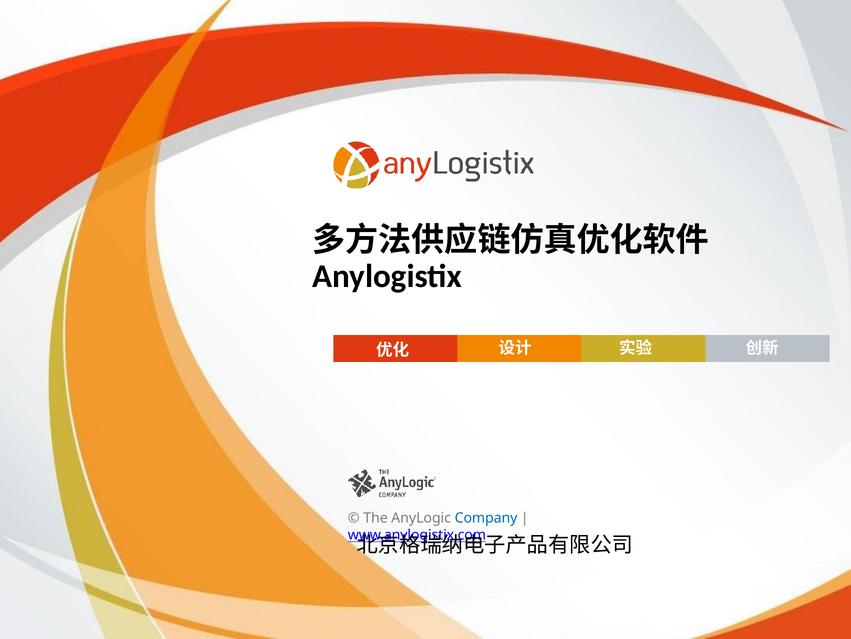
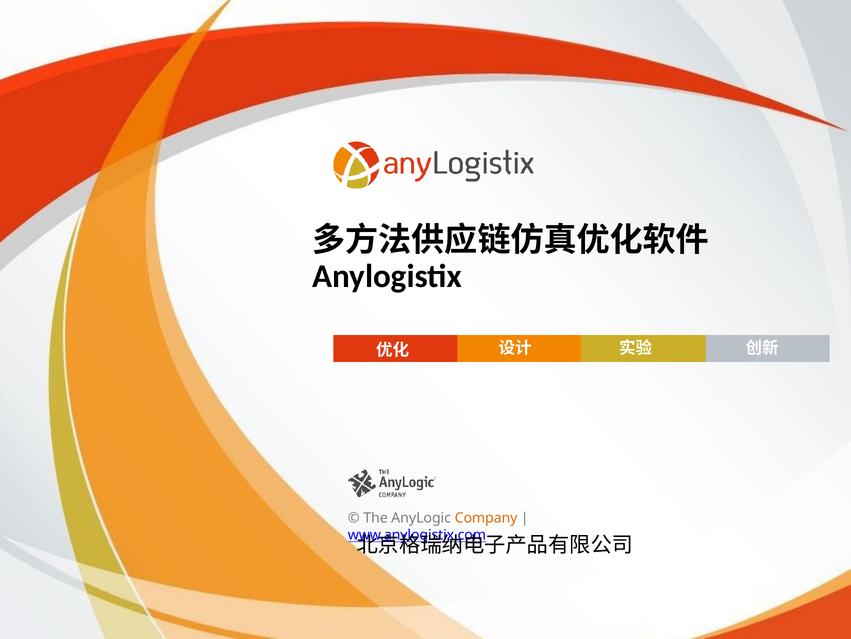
Company colour: blue -> orange (486, 518)
